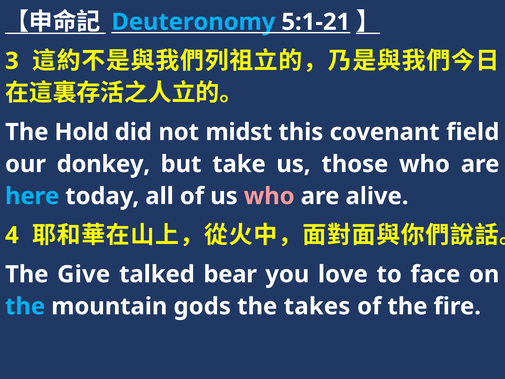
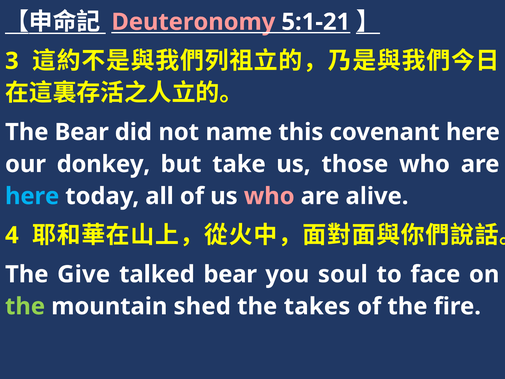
Deuteronomy colour: light blue -> pink (193, 22)
The Hold: Hold -> Bear (82, 132)
midst: midst -> name (239, 132)
covenant field: field -> here (473, 132)
love: love -> soul (343, 274)
the colour: light blue -> light green (25, 306)
gods: gods -> shed (202, 306)
